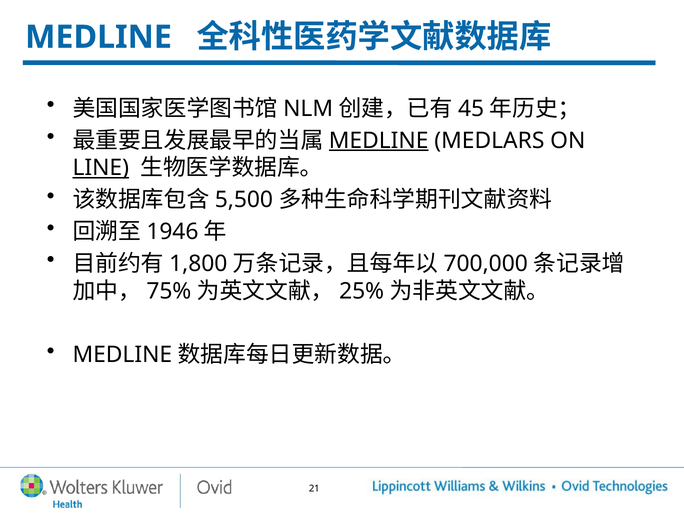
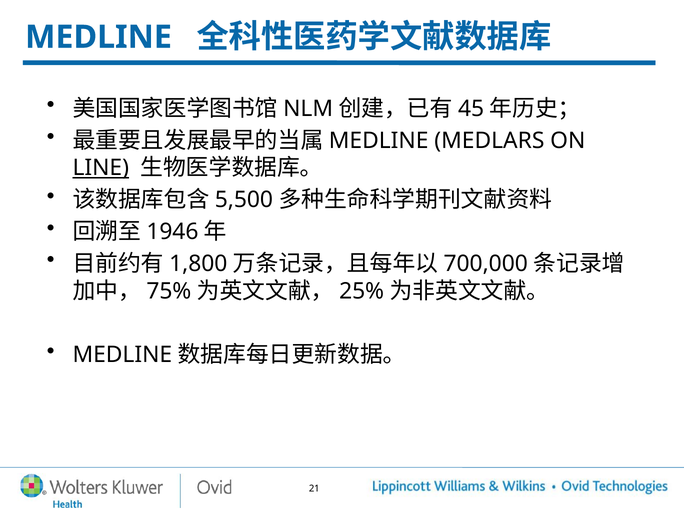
MEDLINE underline: present -> none (379, 141)
